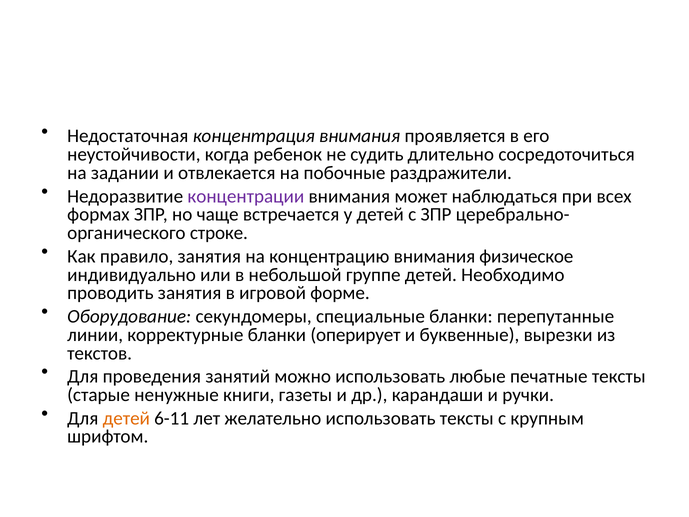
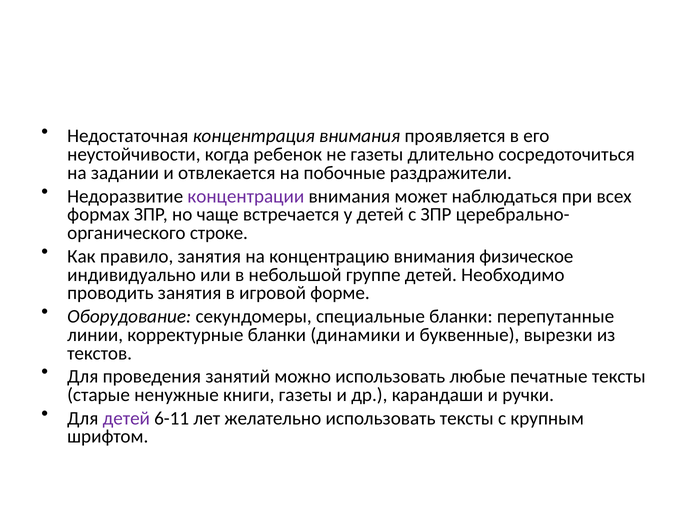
не судить: судить -> газеты (377, 154)
оперирует: оперирует -> динамики (355, 335)
детей colour: orange -> purple (126, 418)
